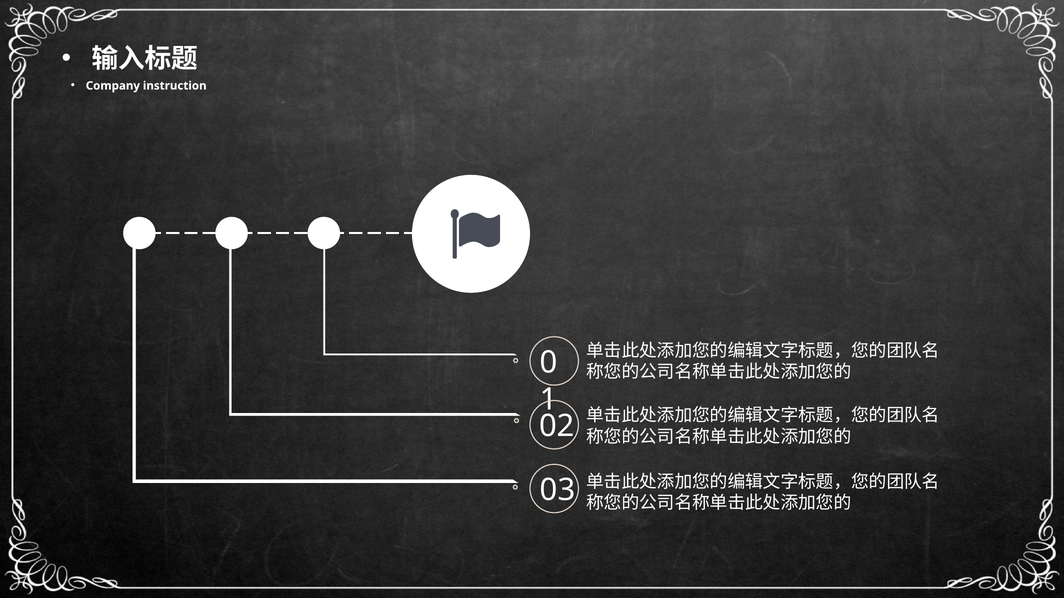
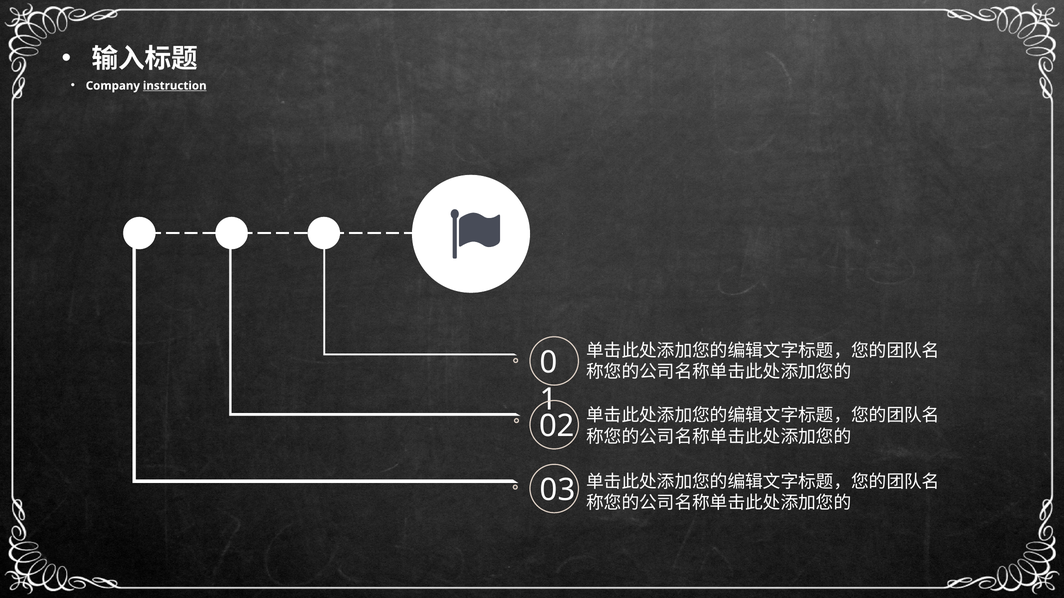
instruction underline: none -> present (175, 86)
